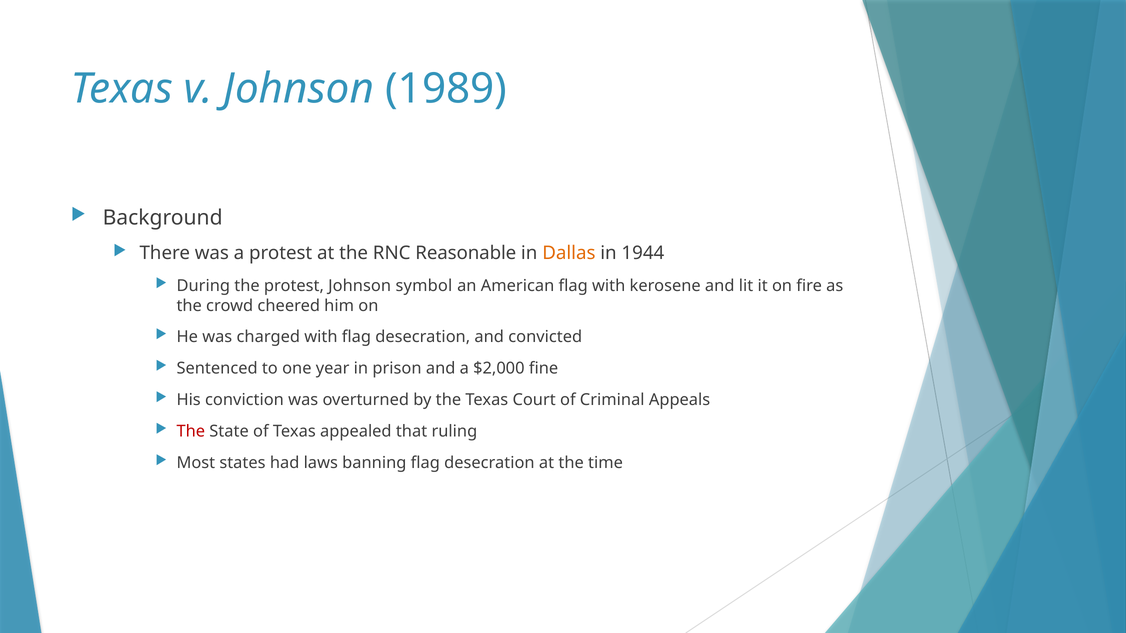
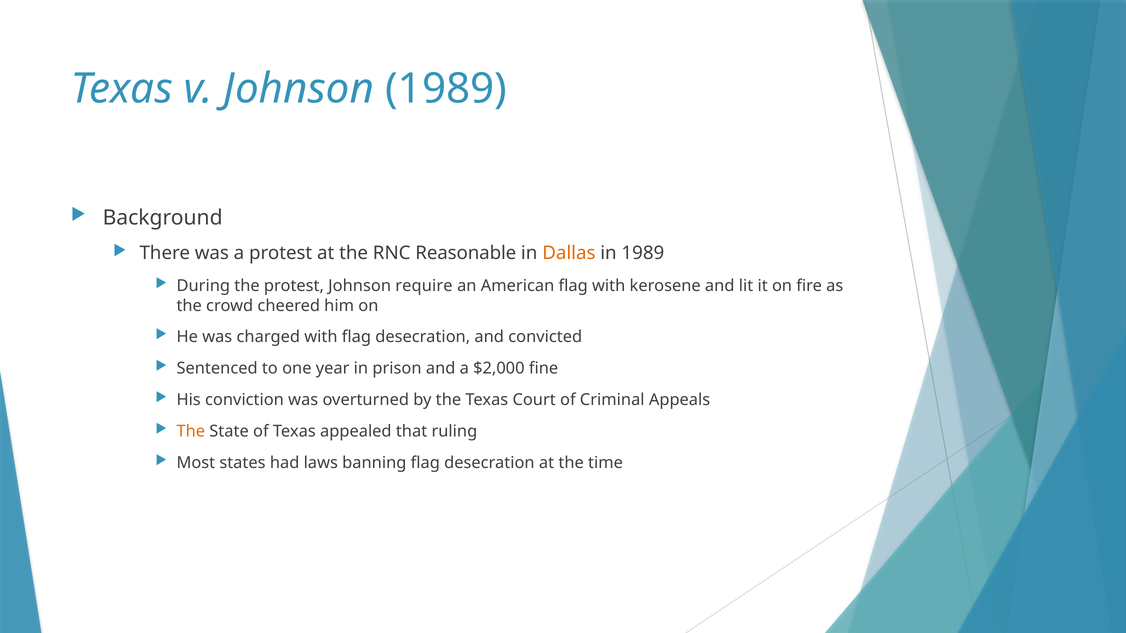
in 1944: 1944 -> 1989 (643, 253)
symbol: symbol -> require (424, 286)
The colour: red -> orange (191, 432)
